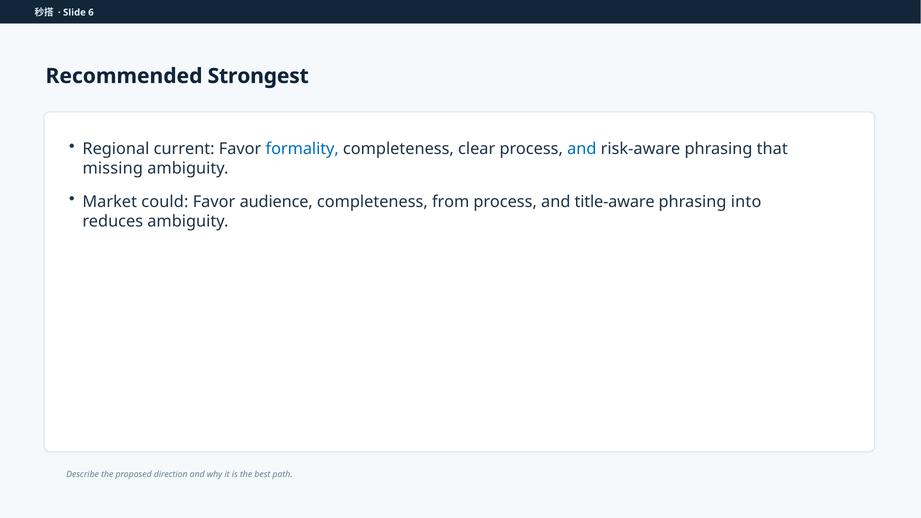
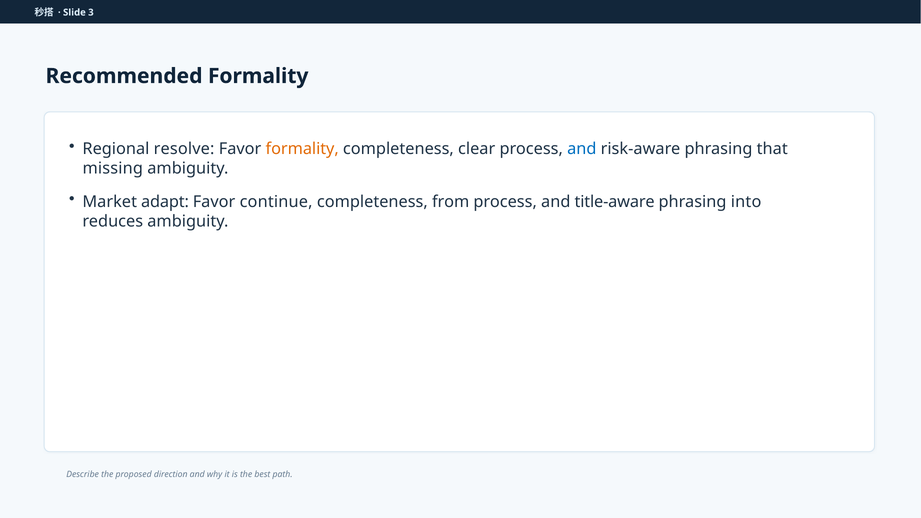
6: 6 -> 3 (91, 12)
Recommended Strongest: Strongest -> Formality (258, 76)
current: current -> resolve (184, 149)
formality colour: blue -> orange (302, 149)
could: could -> adapt (165, 202)
audience: audience -> continue (276, 202)
